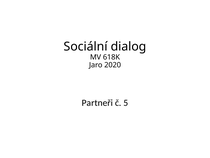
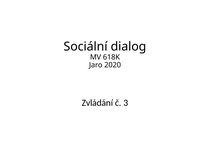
Partneři: Partneři -> Zvládání (97, 102)
5: 5 -> 3 (126, 102)
